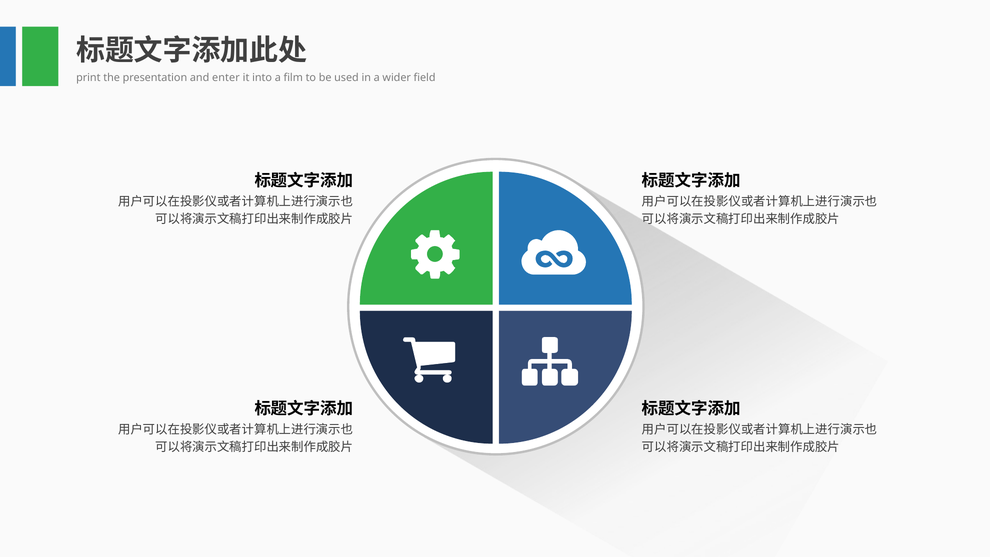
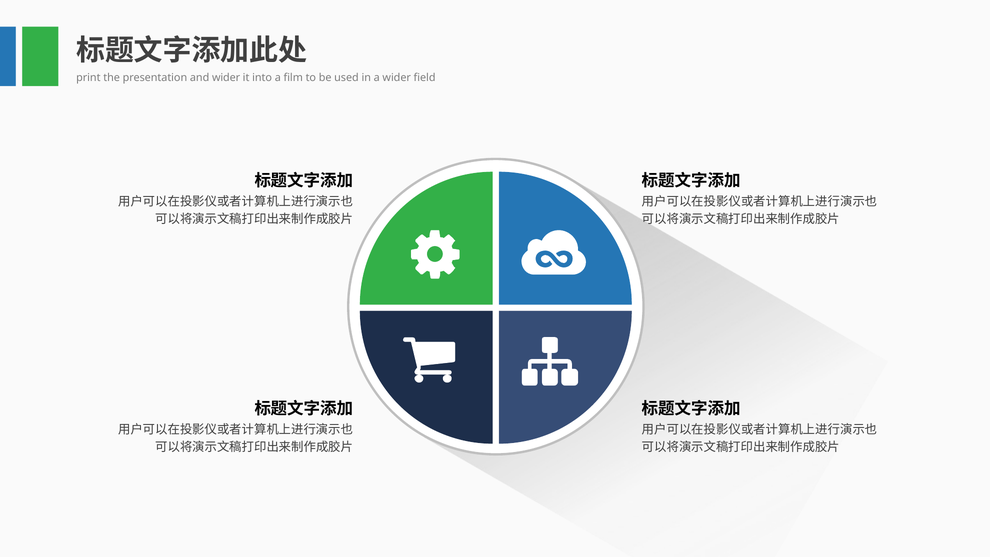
and enter: enter -> wider (226, 78)
